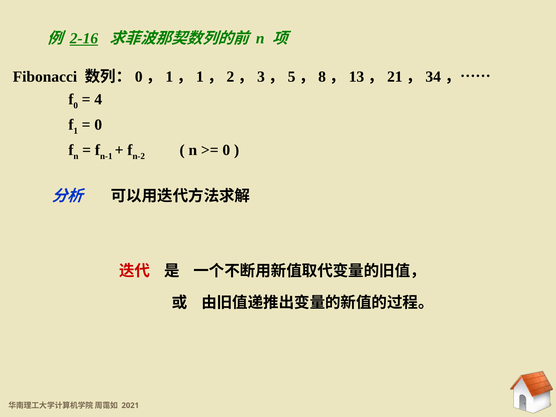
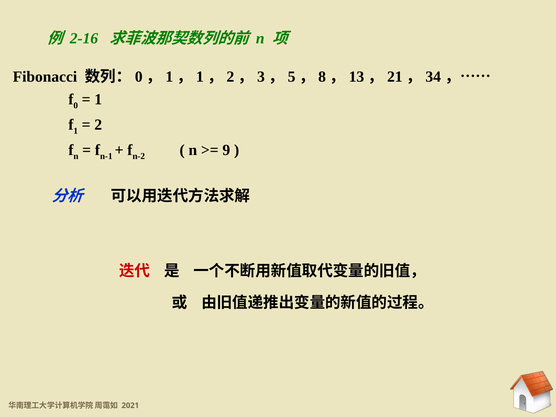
2-16 underline: present -> none (84, 39)
4: 4 -> 1 (98, 100)
0: 0 -> 2 (98, 125)
0: 0 -> 9 (226, 150)
